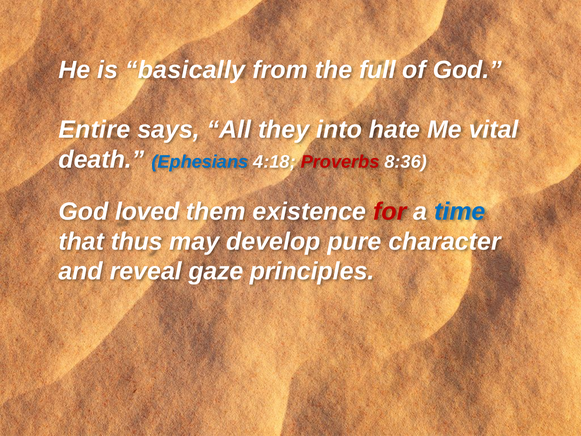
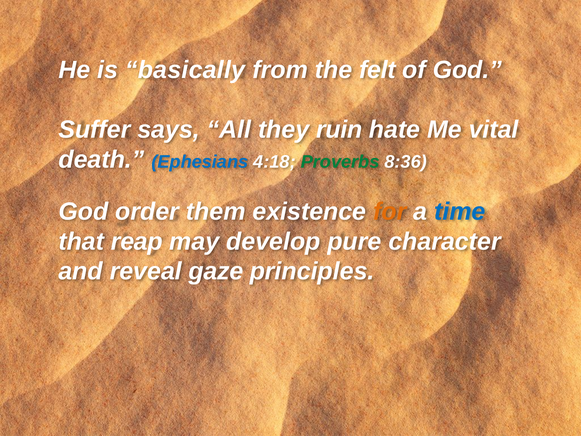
full: full -> felt (377, 70)
Entire: Entire -> Suffer (94, 130)
into: into -> ruin (339, 130)
Proverbs colour: red -> green (340, 162)
loved: loved -> order (147, 211)
for colour: red -> orange (390, 211)
thus: thus -> reap (137, 241)
